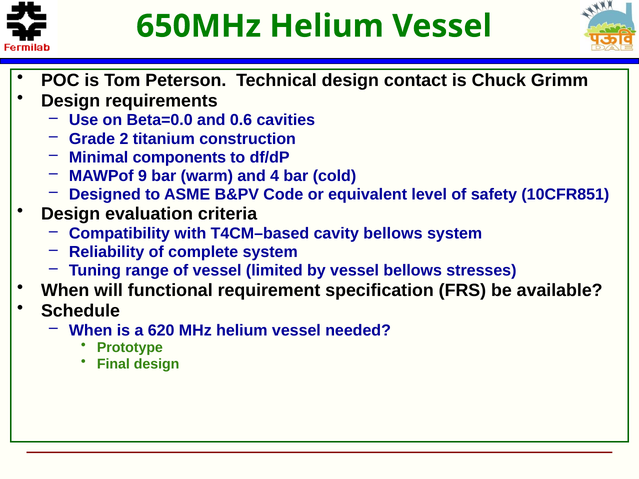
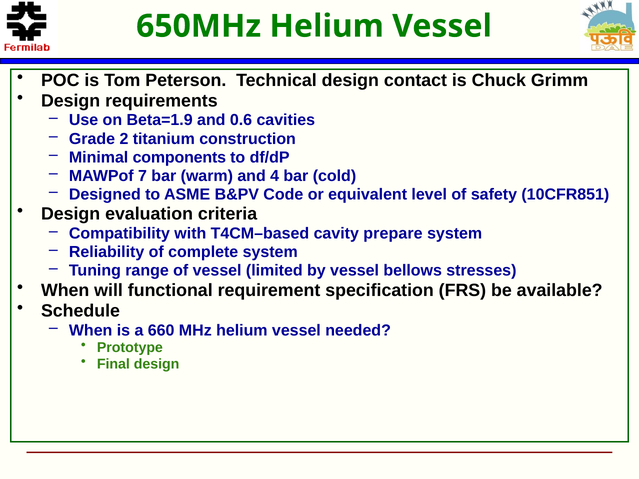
Beta=0.0: Beta=0.0 -> Beta=1.9 (160, 120)
9: 9 -> 7 (142, 176)
cavity bellows: bellows -> prepare (393, 234)
620: 620 -> 660 (161, 330)
